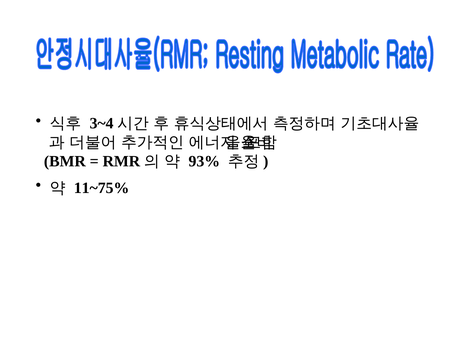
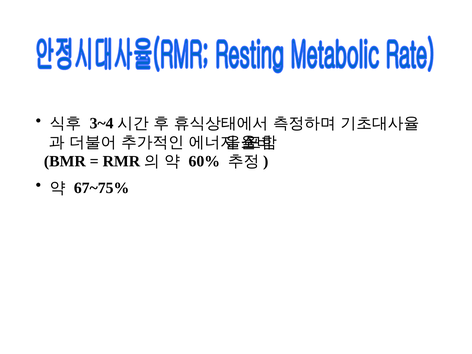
93%: 93% -> 60% (204, 161)
11~75%: 11~75% -> 67~75% (102, 188)
